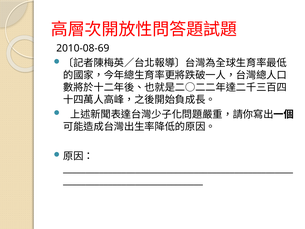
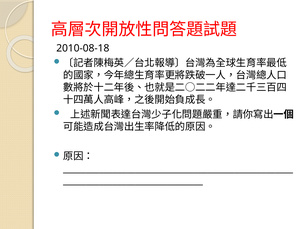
2010-08-69: 2010-08-69 -> 2010-08-18 (83, 48)
